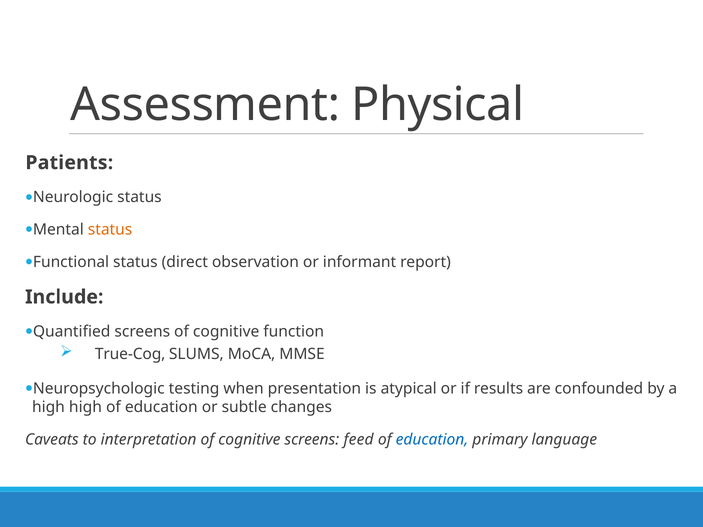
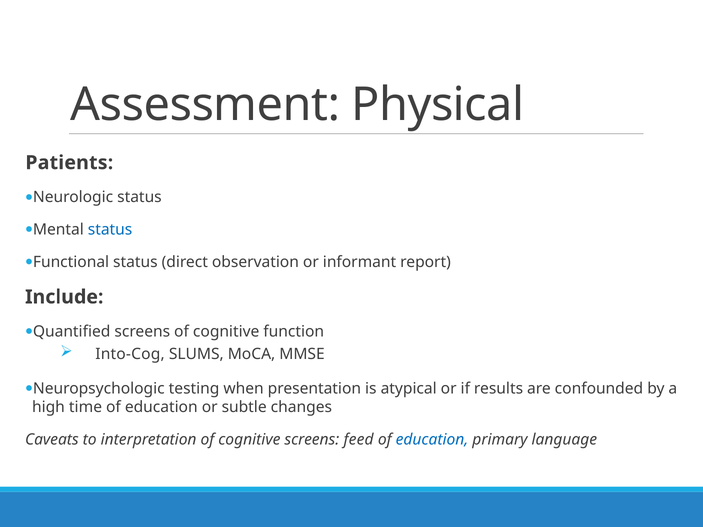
status colour: orange -> blue (110, 230)
True-Cog: True-Cog -> Into-Cog (130, 354)
high high: high -> time (85, 407)
